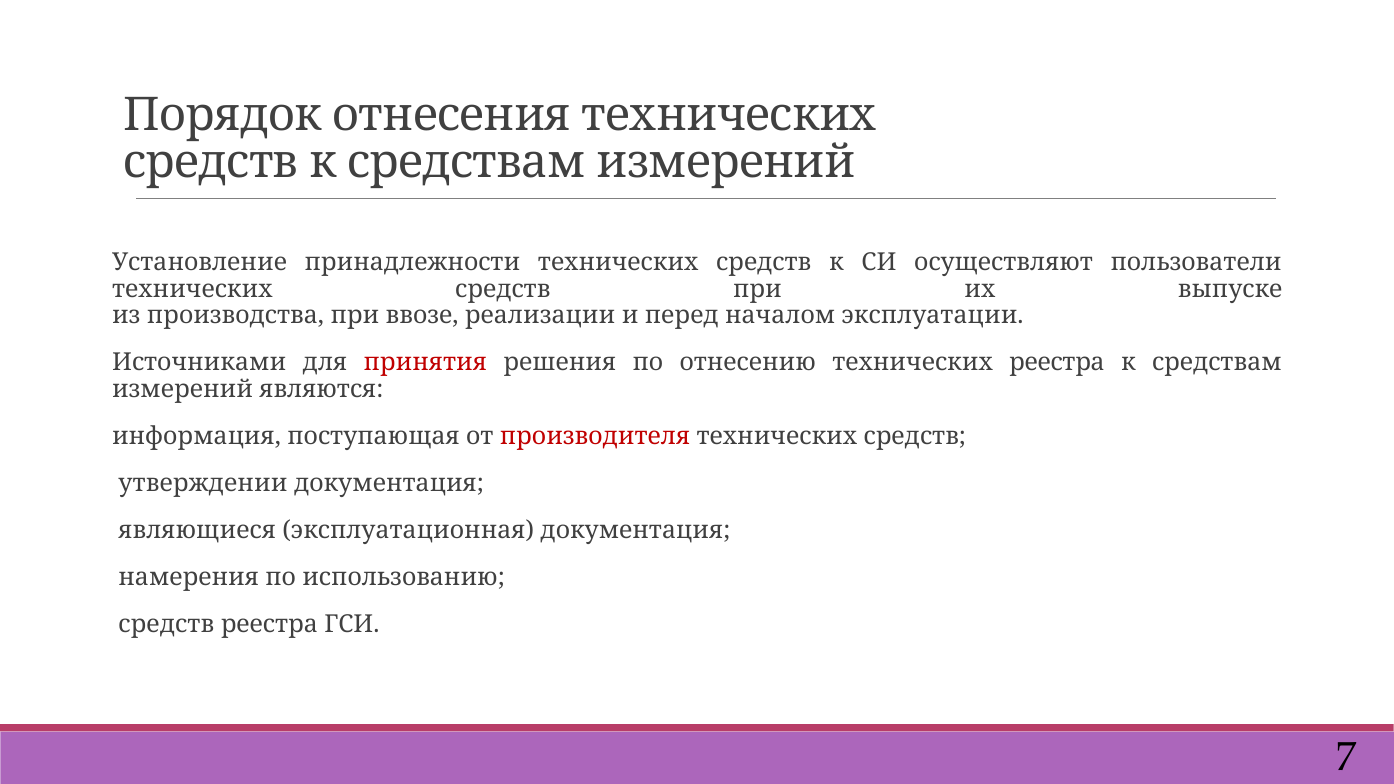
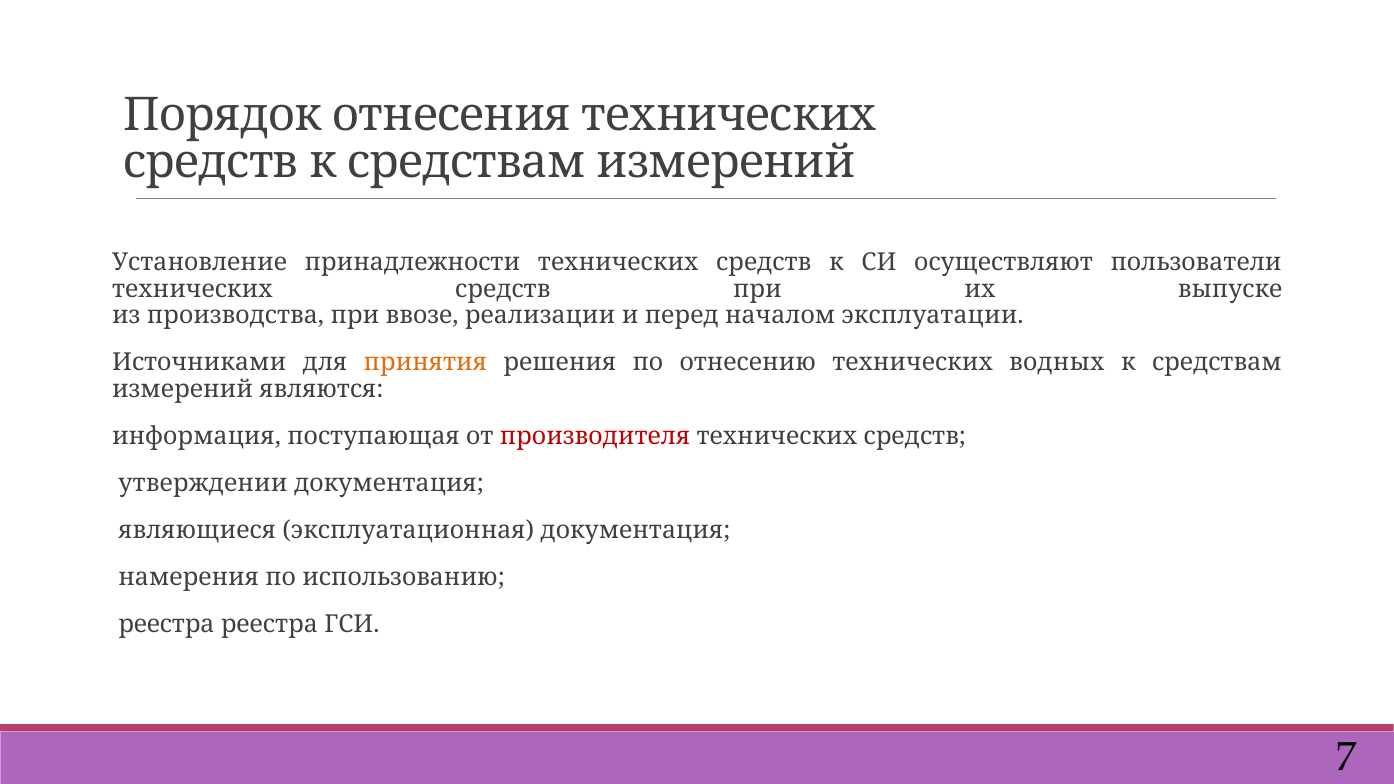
принятия colour: red -> orange (425, 363)
технических реестра: реестра -> водных (1057, 363)
средств: средств -> реестра (166, 624)
